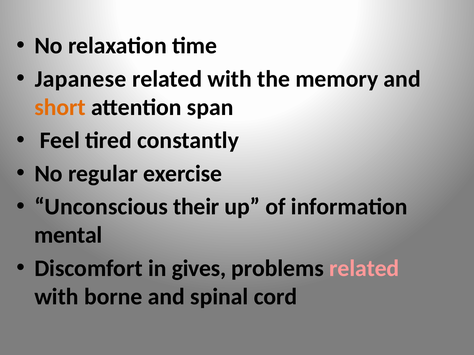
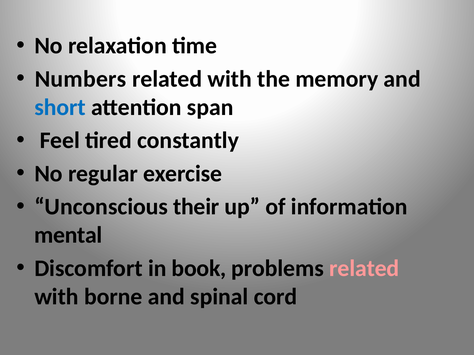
Japanese: Japanese -> Numbers (81, 79)
short colour: orange -> blue (60, 108)
gives: gives -> book (199, 269)
